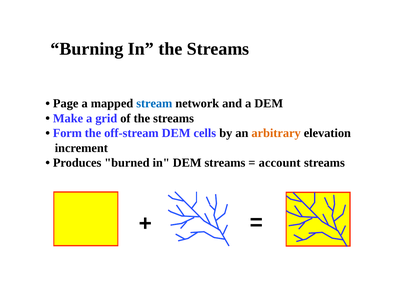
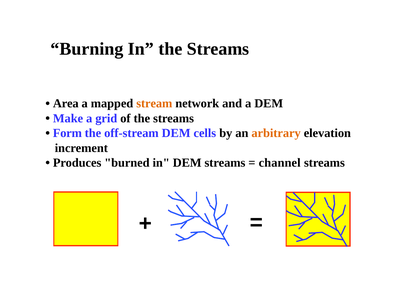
Page: Page -> Area (66, 104)
stream colour: blue -> orange (154, 104)
account: account -> channel (280, 163)
